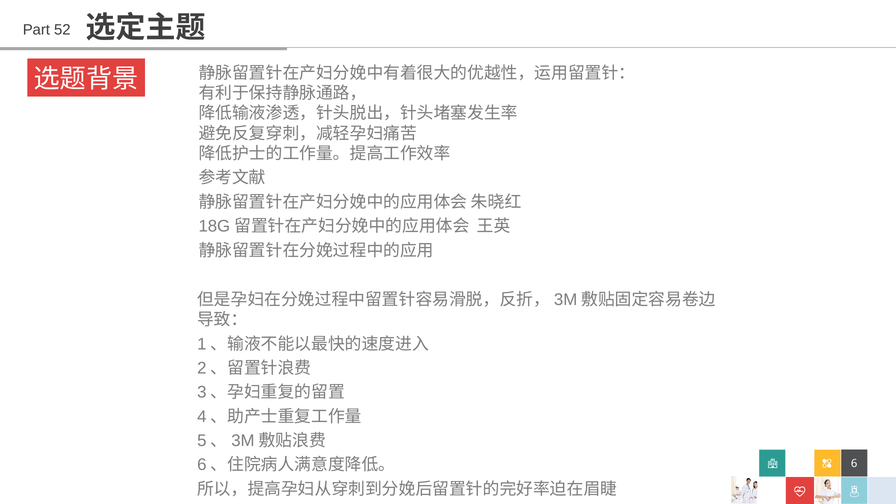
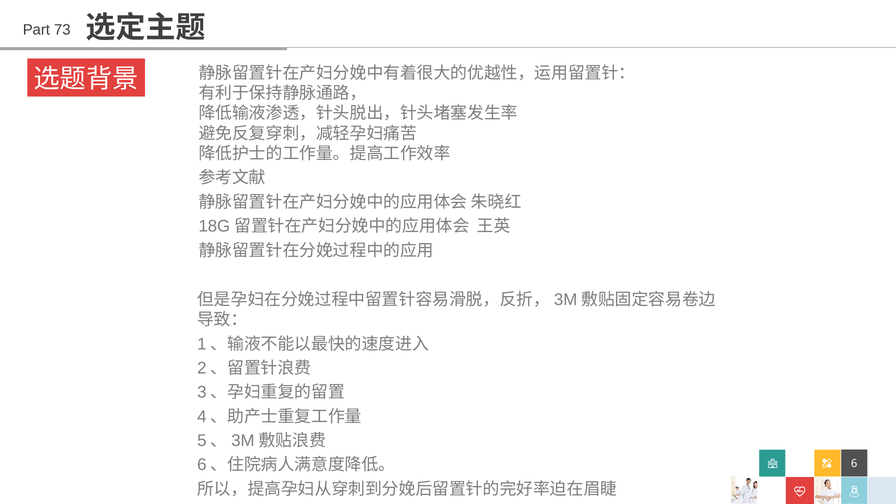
52: 52 -> 73 (62, 30)
